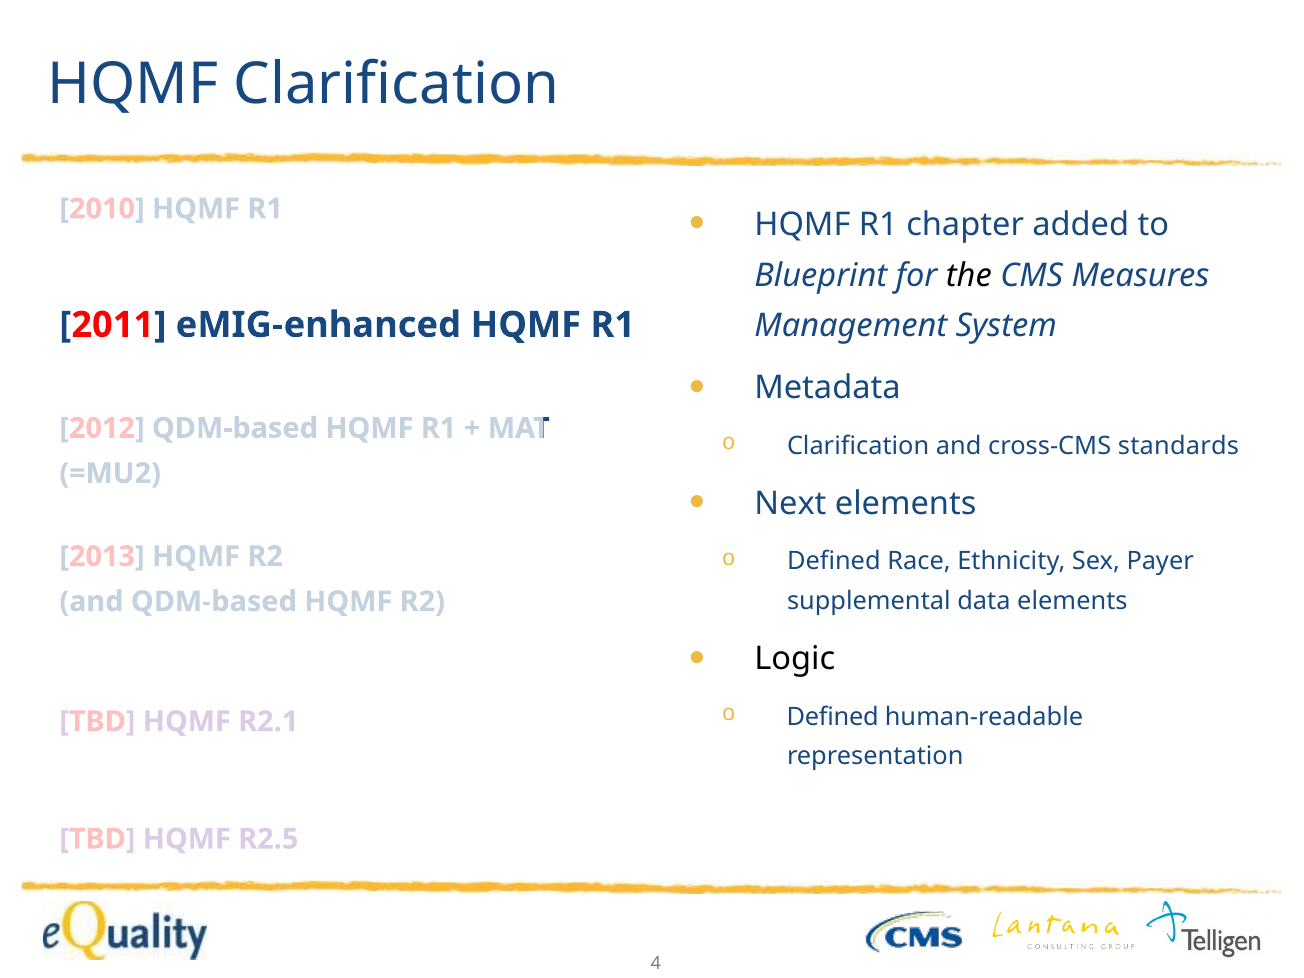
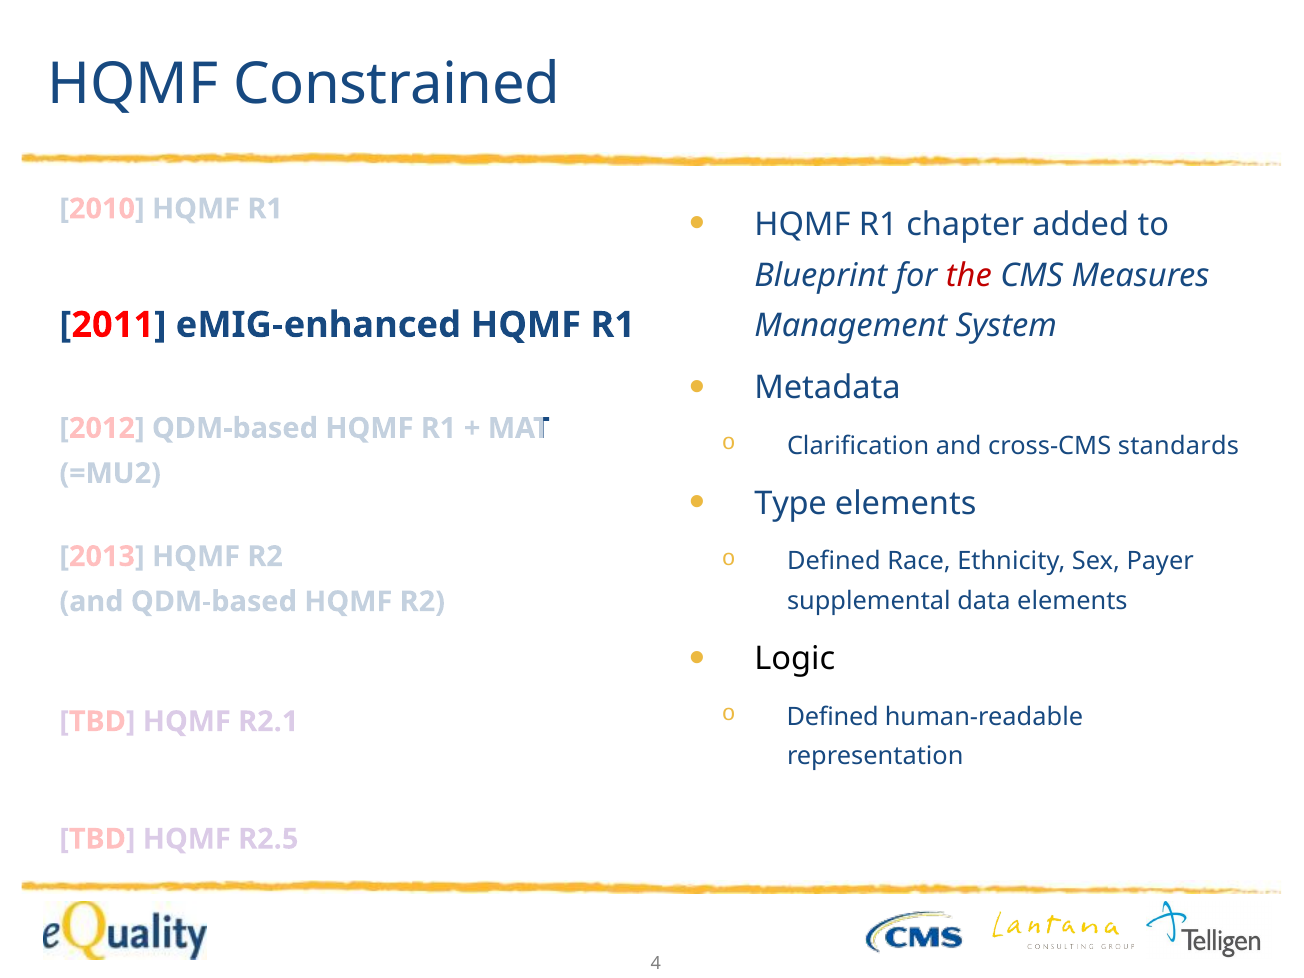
HQMF Clarification: Clarification -> Constrained (397, 84)
the colour: black -> red (969, 275)
Next: Next -> Type (791, 504)
